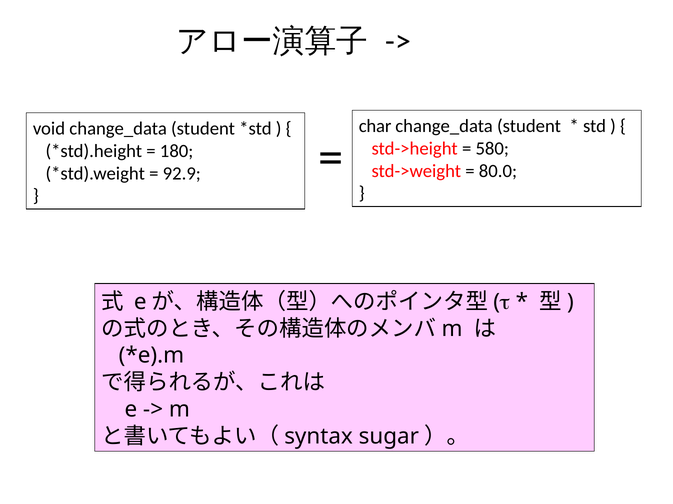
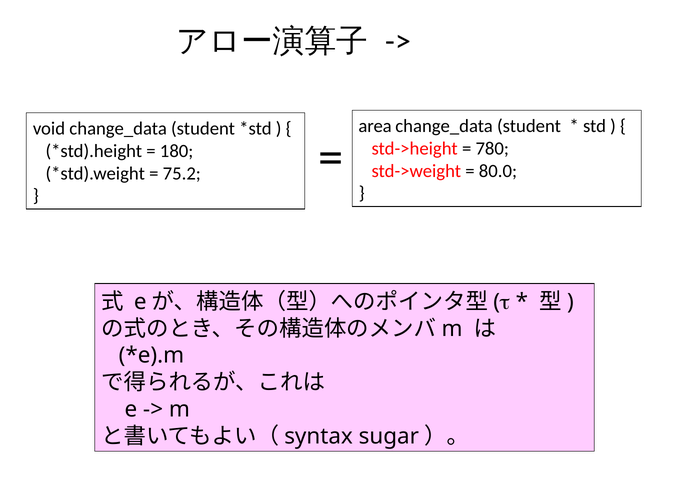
char: char -> area (375, 126)
580: 580 -> 780 (492, 149)
92.9: 92.9 -> 75.2 (182, 174)
